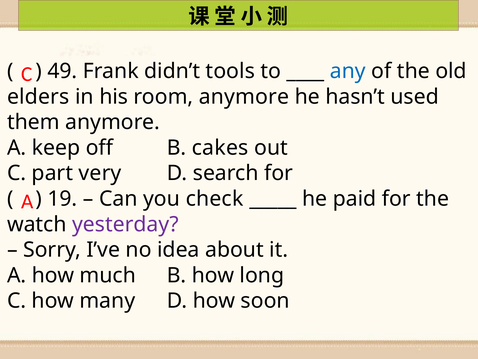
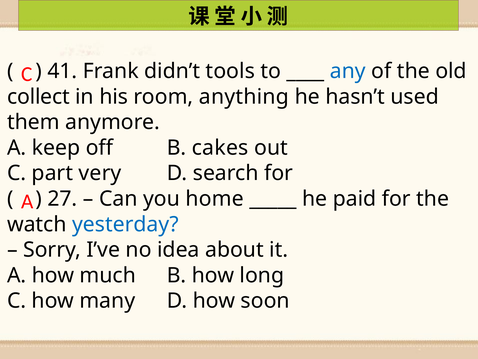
49: 49 -> 41 (62, 71)
elders: elders -> collect (38, 97)
room anymore: anymore -> anything (244, 97)
19: 19 -> 27 (62, 199)
check: check -> home (215, 199)
yesterday colour: purple -> blue (125, 224)
